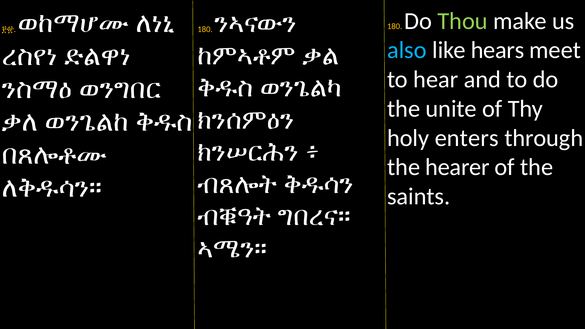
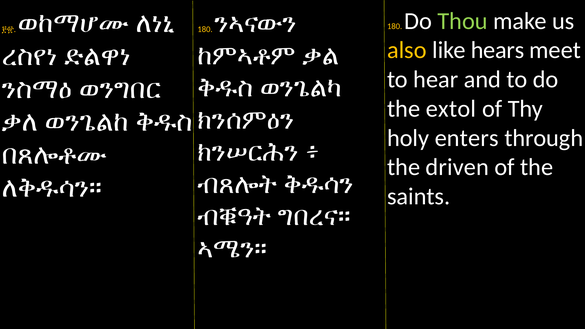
also colour: light blue -> yellow (407, 50)
unite: unite -> extol (451, 109)
hearer: hearer -> driven (457, 167)
